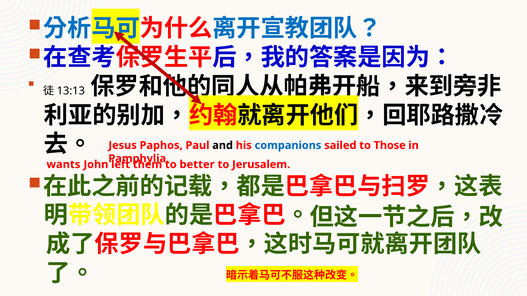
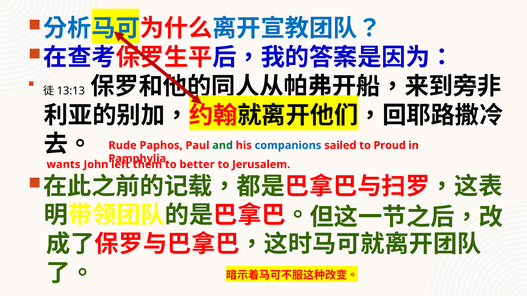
Jesus: Jesus -> Rude (123, 146)
and colour: black -> green (223, 146)
Those: Those -> Proud (390, 146)
